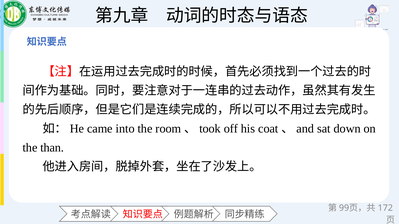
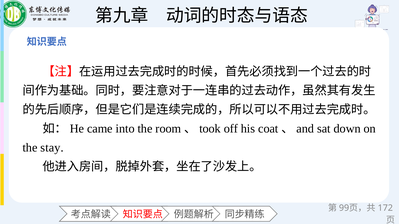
than: than -> stay (52, 148)
